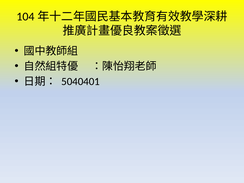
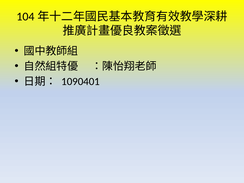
5040401: 5040401 -> 1090401 (81, 82)
